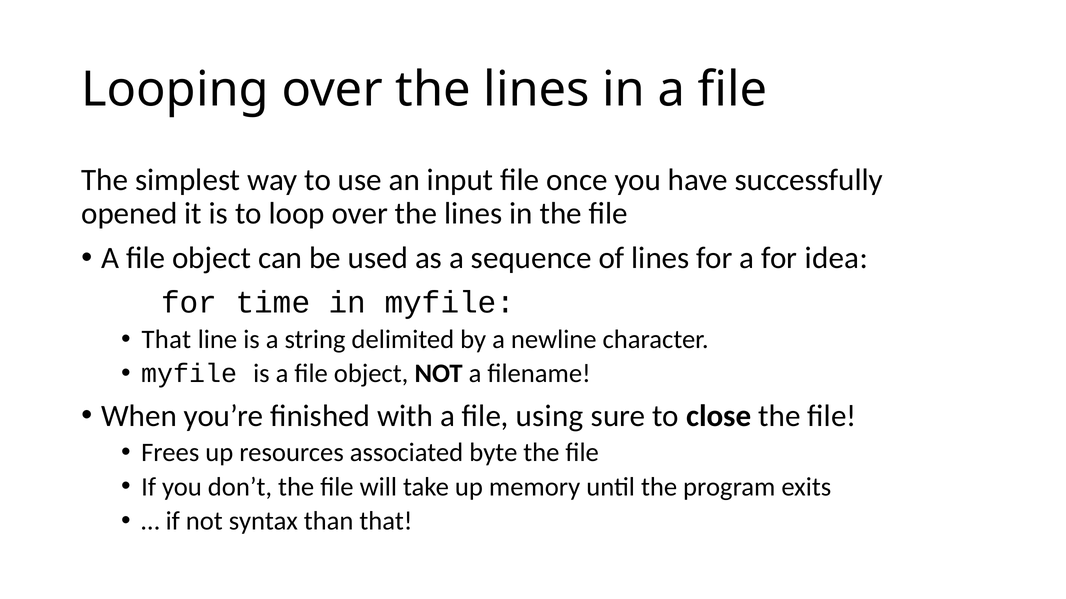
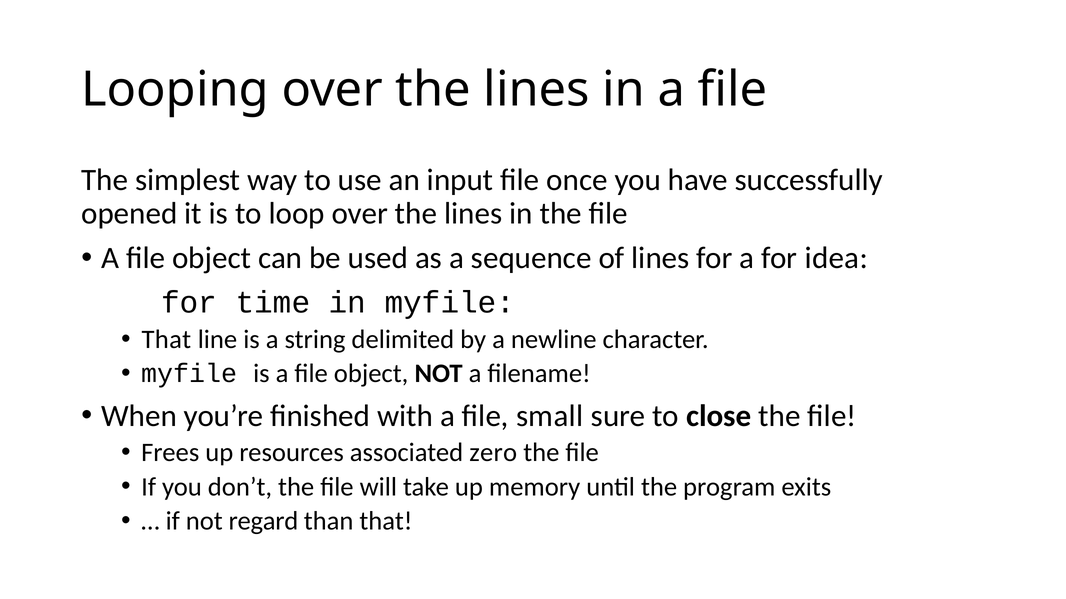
using: using -> small (550, 416)
byte: byte -> zero (493, 453)
syntax: syntax -> regard (263, 522)
